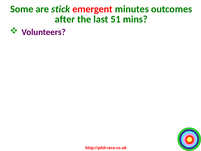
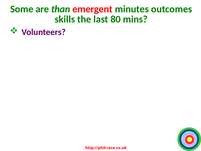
stick: stick -> than (61, 9)
after: after -> skills (65, 19)
51: 51 -> 80 (116, 19)
